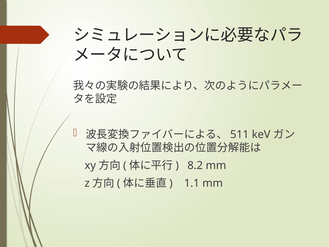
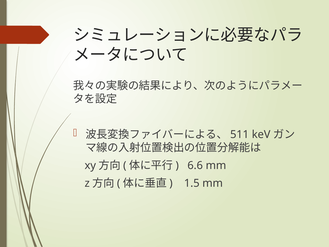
8.2: 8.2 -> 6.6 (195, 165)
1.1: 1.1 -> 1.5 (192, 183)
